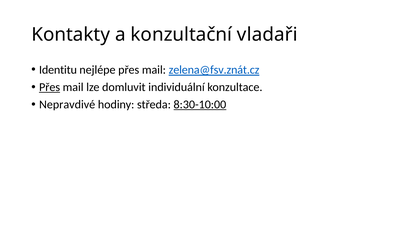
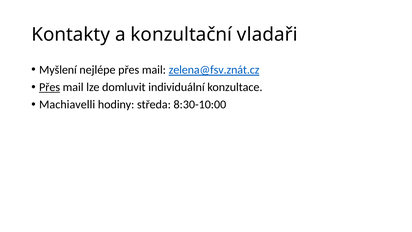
Identitu: Identitu -> Myšlení (58, 70)
Nepravdivé: Nepravdivé -> Machiavelli (67, 104)
8:30-10:00 underline: present -> none (200, 104)
